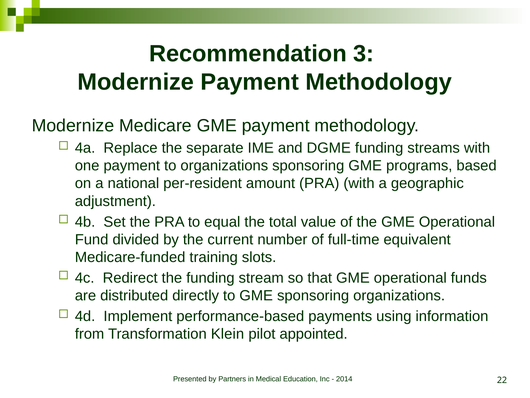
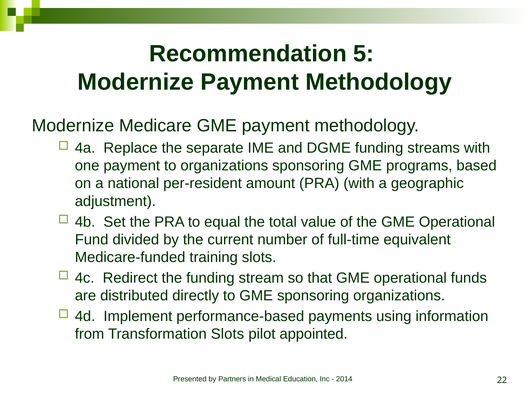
3: 3 -> 5 (364, 54)
Transformation Klein: Klein -> Slots (227, 334)
